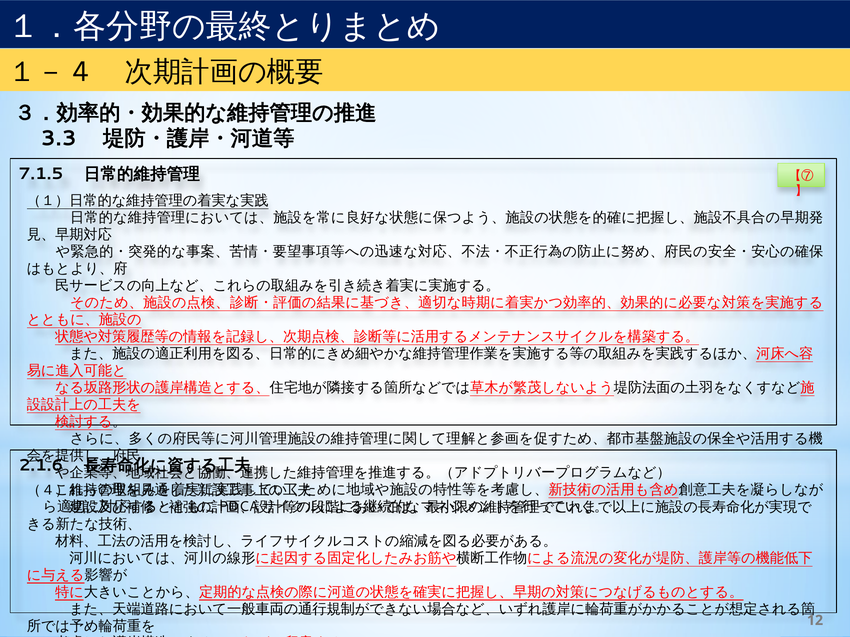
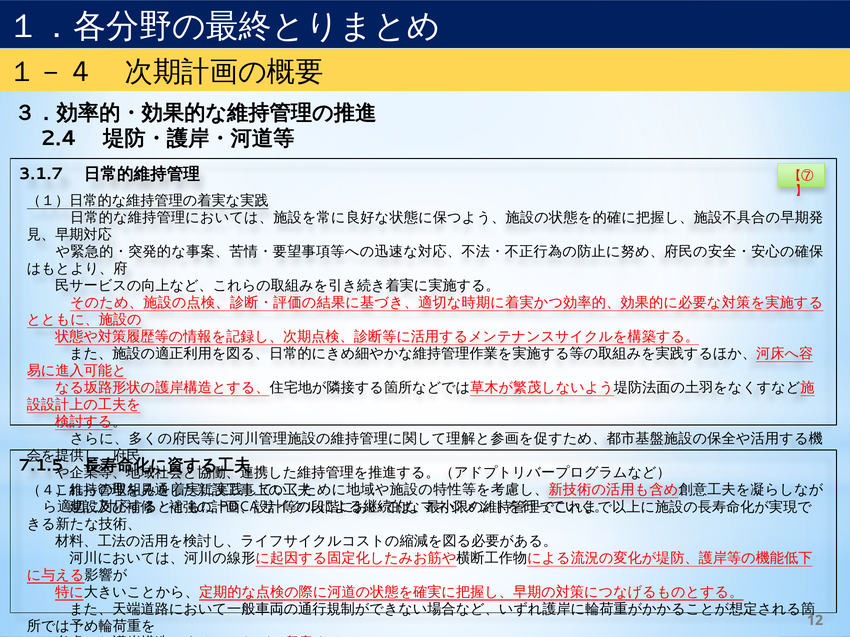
3.3: 3.3 -> 2.4 (59, 138)
7.1.5: 7.1.5 -> 3.1.7 (41, 174)
2.1.6: 2.1.6 -> 7.1.5 (41, 465)
